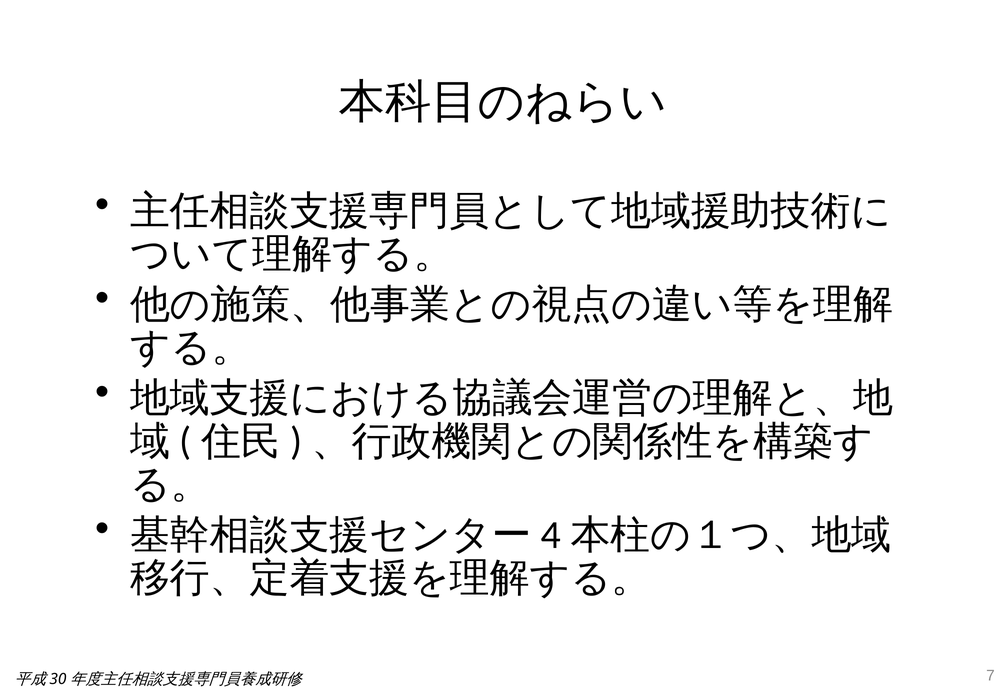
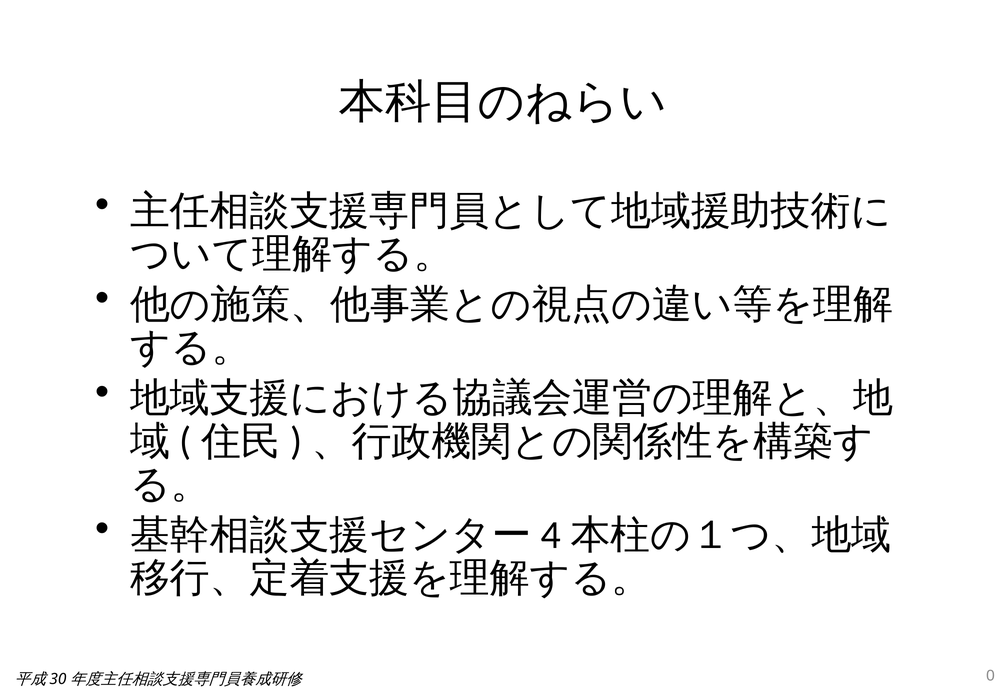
7: 7 -> 0 (990, 676)
